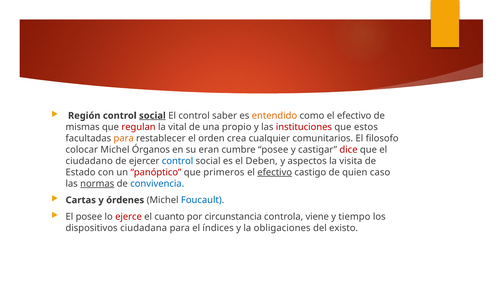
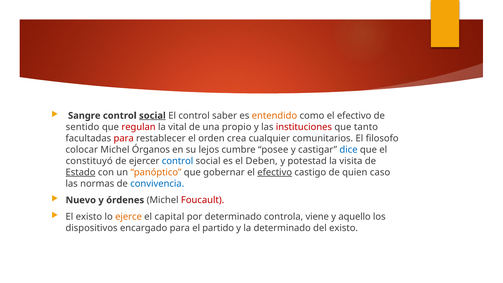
Región: Región -> Sangre (84, 116)
mismas: mismas -> sentido (83, 127)
estos: estos -> tanto (366, 127)
para colour: orange -> red (124, 138)
eran: eran -> lejos (209, 150)
dice colour: red -> blue (349, 150)
ciudadano: ciudadano -> constituyó (89, 161)
aspectos: aspectos -> potestad (307, 161)
Estado underline: none -> present (81, 172)
panóptico colour: red -> orange (156, 172)
primeros: primeros -> gobernar (224, 172)
normas underline: present -> none (97, 184)
Cartas: Cartas -> Nuevo (81, 200)
Foucault colour: blue -> red (203, 200)
El posee: posee -> existo (89, 217)
ejerce colour: red -> orange (129, 217)
cuanto: cuanto -> capital (169, 217)
por circunstancia: circunstancia -> determinado (233, 217)
tiempo: tiempo -> aquello (355, 217)
ciudadana: ciudadana -> encargado (144, 228)
índices: índices -> partido (218, 228)
la obligaciones: obligaciones -> determinado (282, 228)
